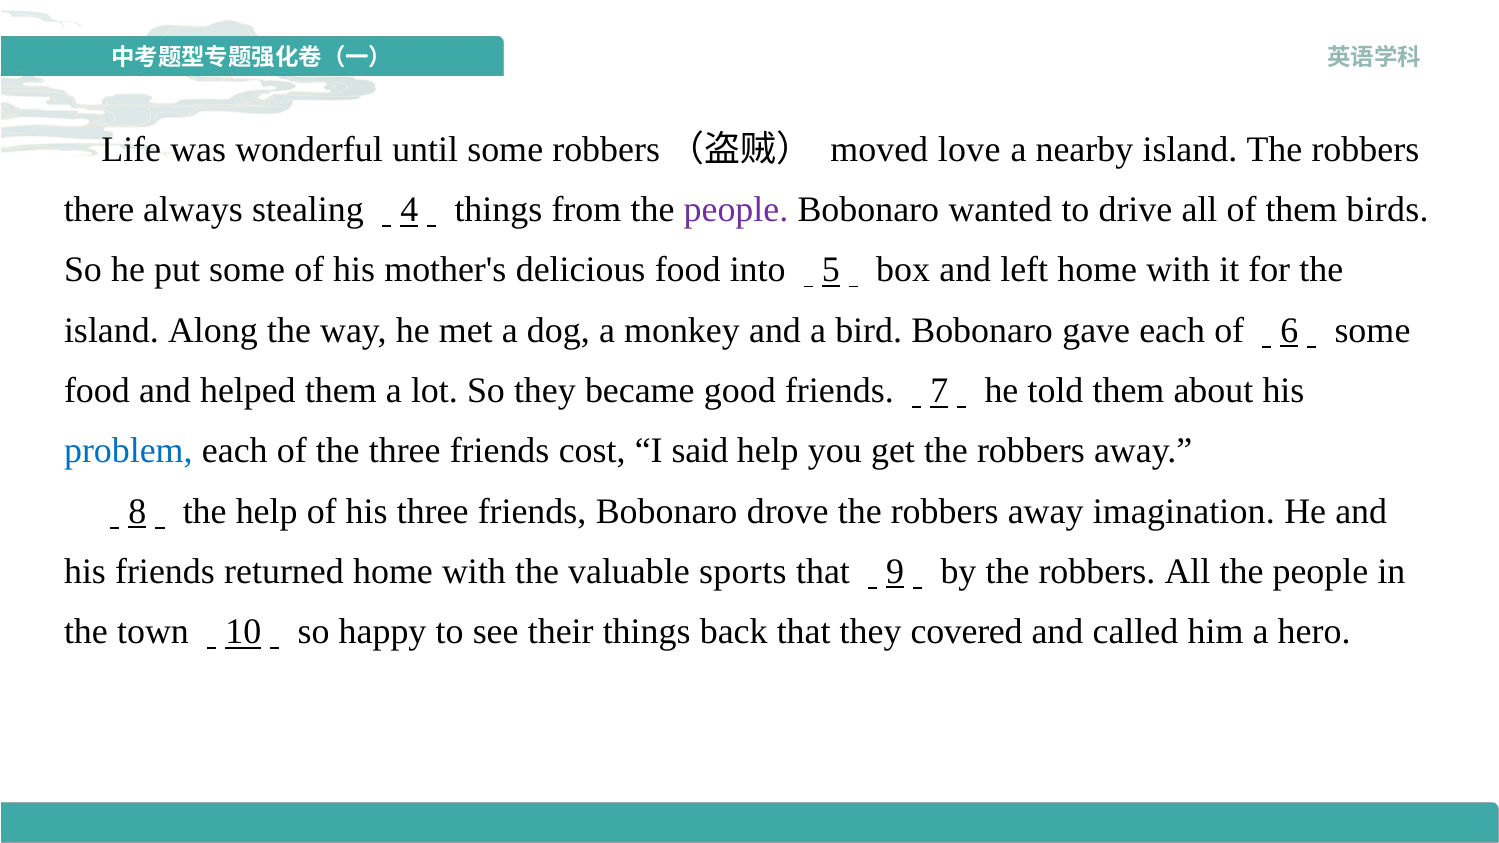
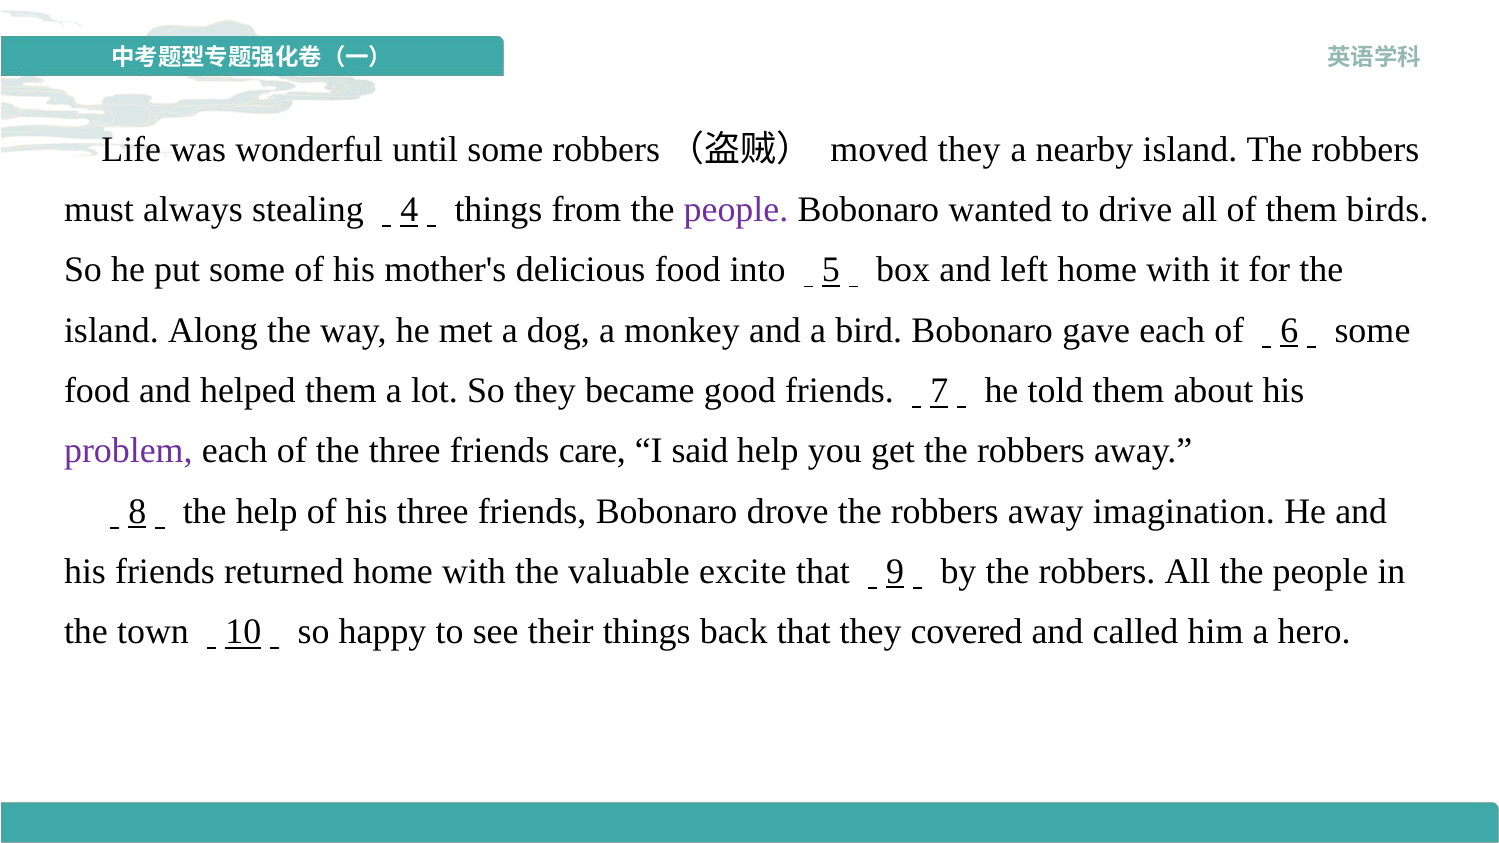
moved love: love -> they (969, 150)
there: there -> must (99, 210)
problem colour: blue -> purple (128, 451)
cost: cost -> care (592, 451)
sports: sports -> excite (743, 572)
